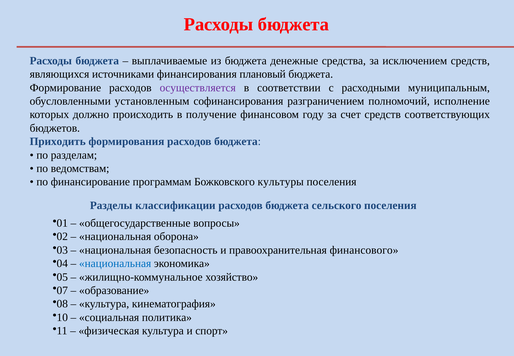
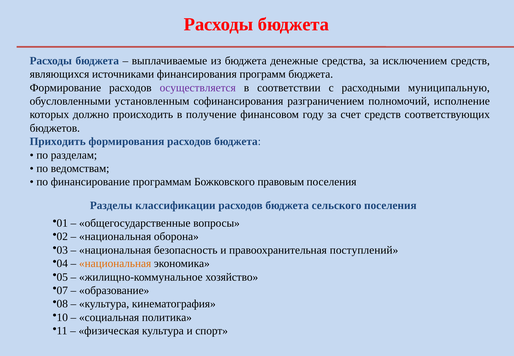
плановый: плановый -> программ (263, 74)
муниципальным: муниципальным -> муниципальную (449, 88)
культуры: культуры -> правовым (281, 182)
финансового: финансового -> поступлений (364, 250)
национальная colour: blue -> orange (115, 263)
